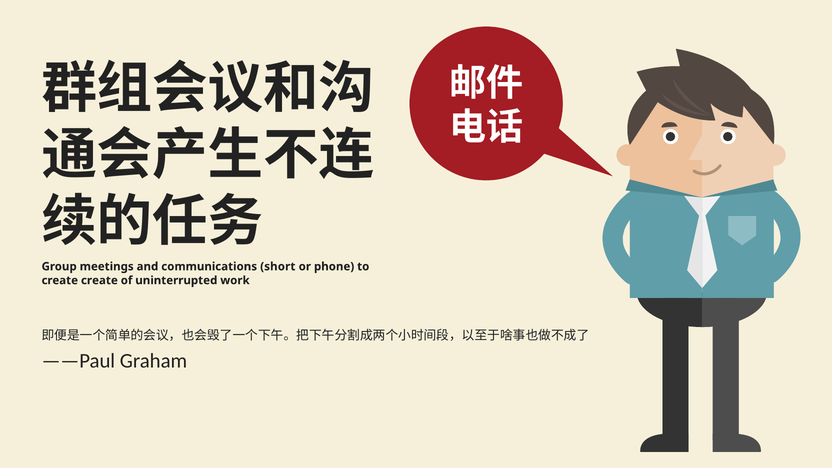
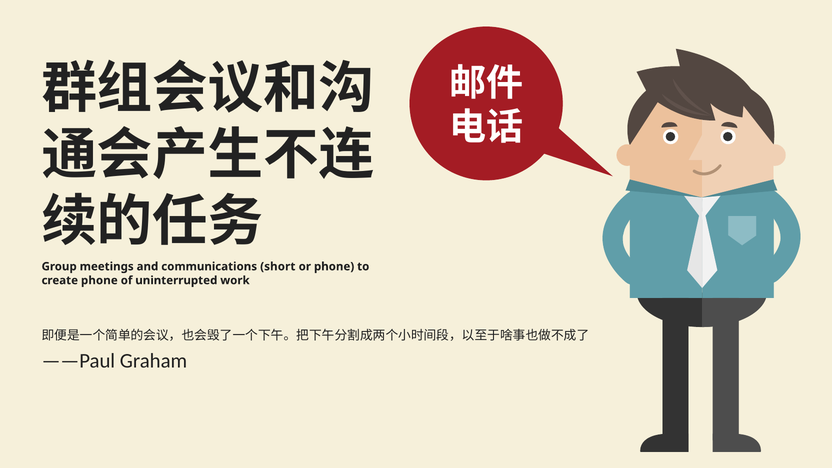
create create: create -> phone (99, 280)
